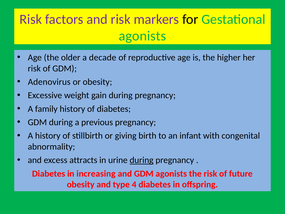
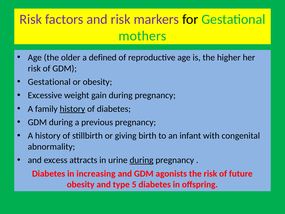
agonists: agonists -> mothers (142, 36)
decade: decade -> defined (103, 57)
Adenovirus: Adenovirus -> Gestational (49, 82)
history underline: none -> present (72, 109)
4: 4 -> 5 (134, 184)
